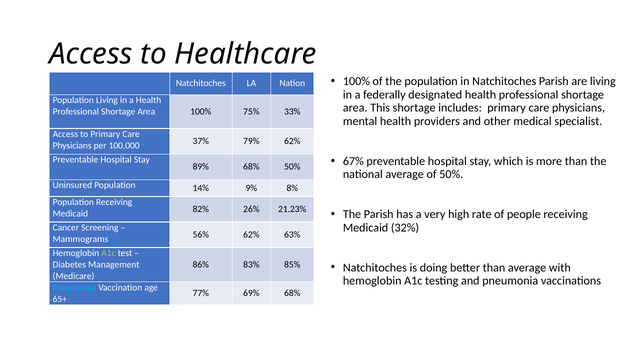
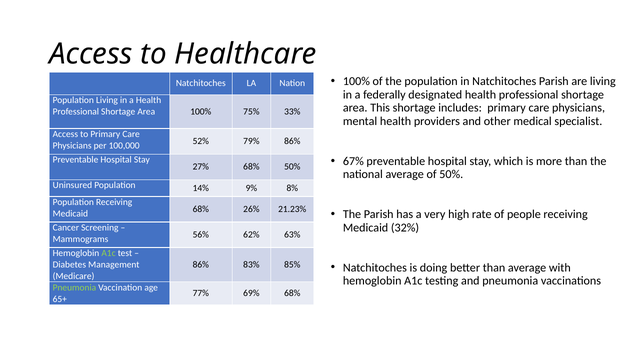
37%: 37% -> 52% (201, 141)
79% 62%: 62% -> 86% (292, 141)
89%: 89% -> 27% (201, 167)
Medicaid 82%: 82% -> 68% (201, 210)
Pneumonia colour: light blue -> light green (74, 288)
